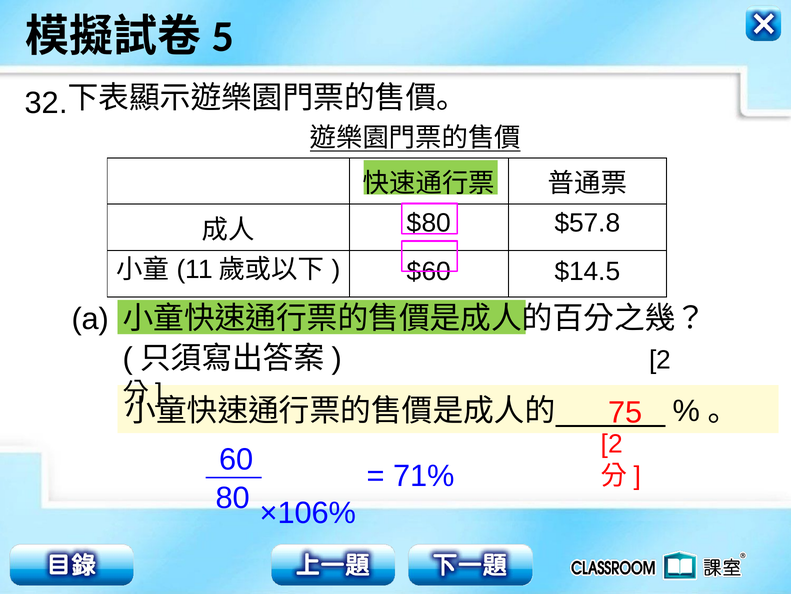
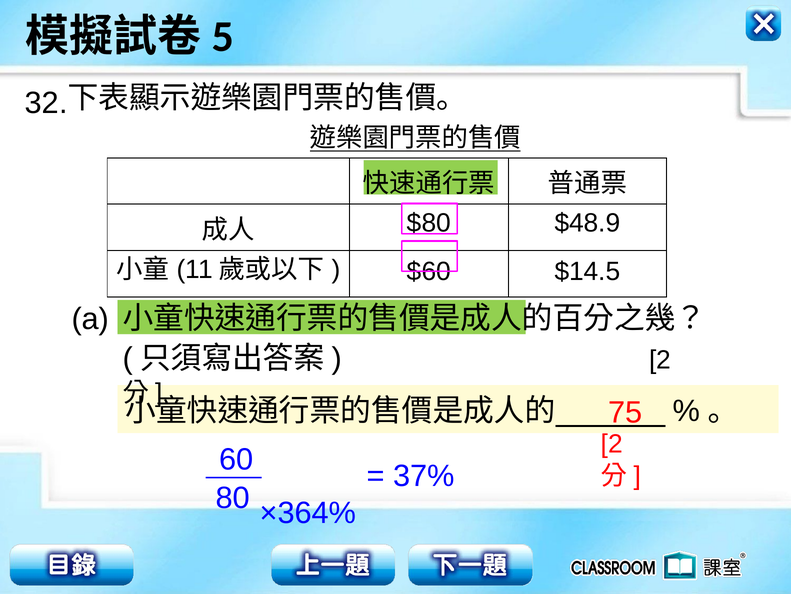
$57.8: $57.8 -> $48.9 (587, 223)
71%: 71% -> 37% (424, 475)
×106%: ×106% -> ×364% (308, 512)
